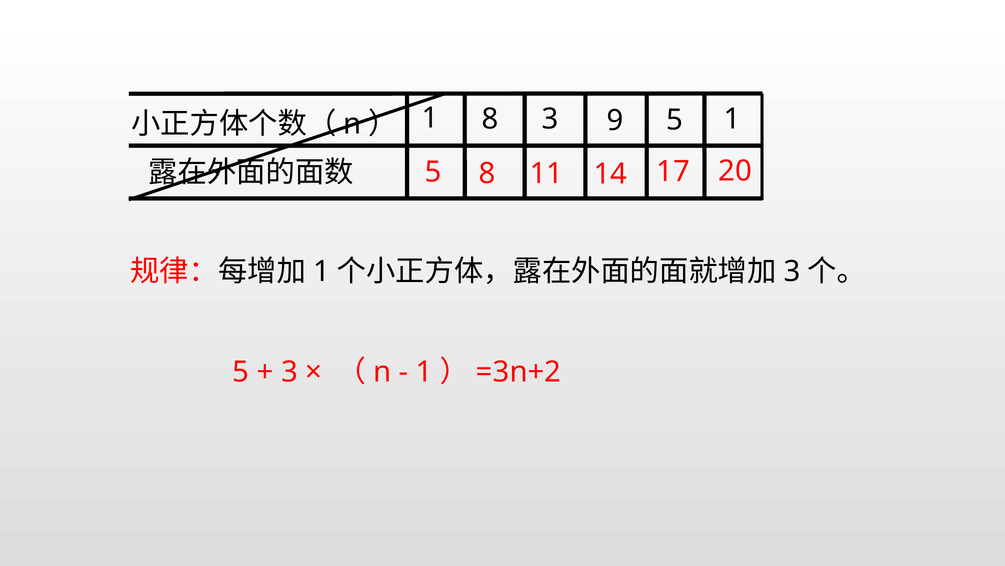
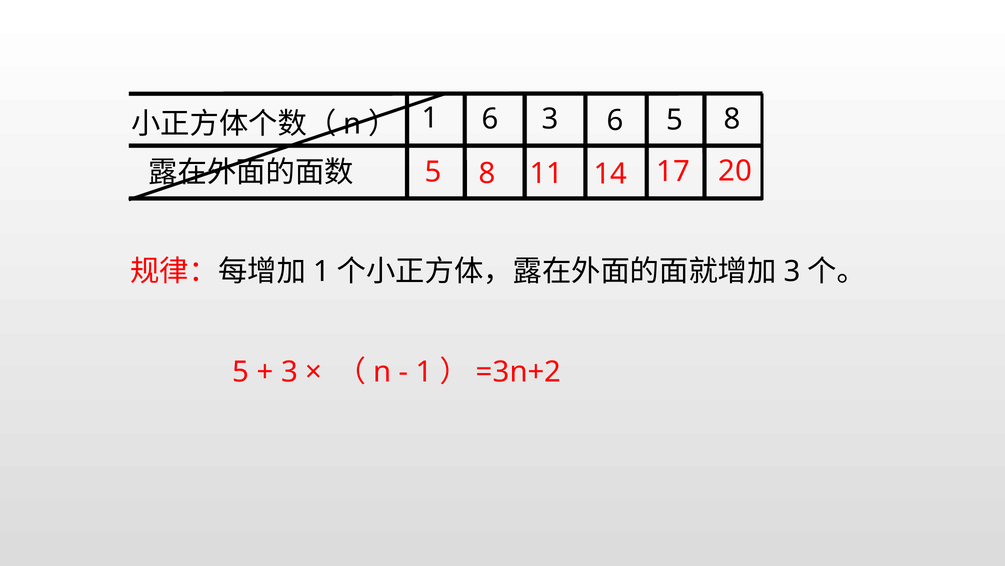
1 8: 8 -> 6 (490, 119)
3 9: 9 -> 6 (615, 120)
1: 1 -> 8 (732, 119)
